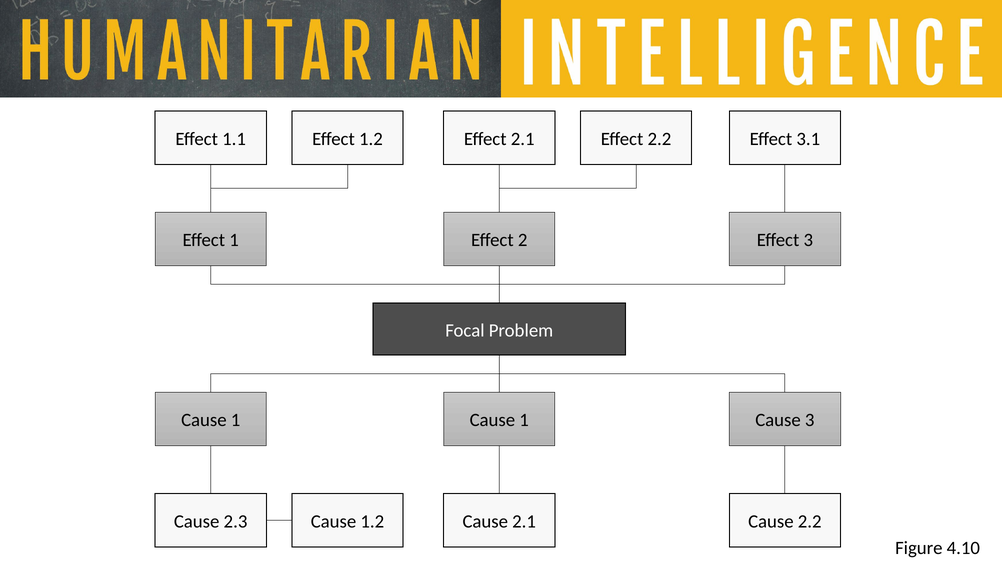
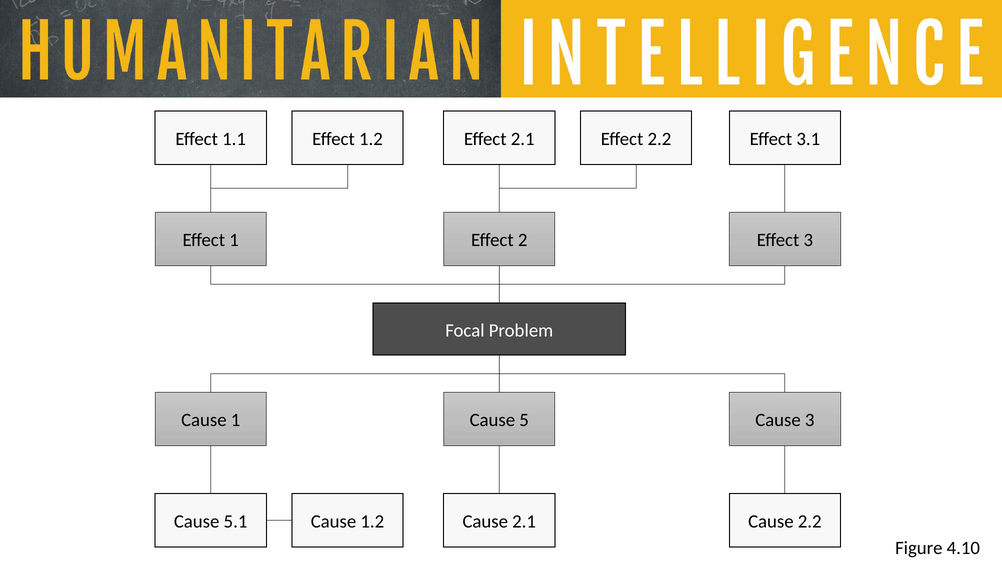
1: 1 -> 5 (524, 420)
2.3: 2.3 -> 5.1 (236, 521)
